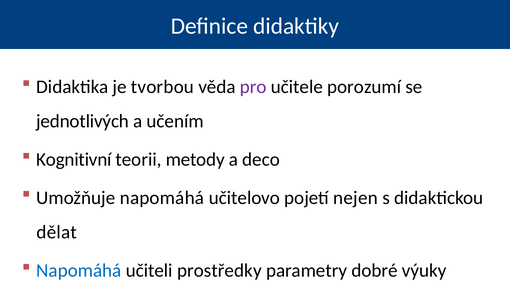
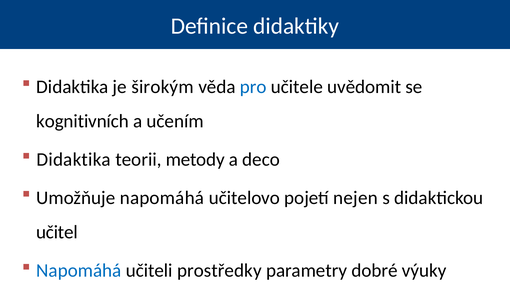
tvorbou: tvorbou -> širokým (163, 87)
pro colour: purple -> blue (253, 87)
porozumí: porozumí -> uvědomit (364, 87)
jednotlivých: jednotlivých -> kognitivních (83, 121)
Kognitivní: Kognitivní -> Didaktika (74, 159)
dělat: dělat -> učitel (57, 232)
